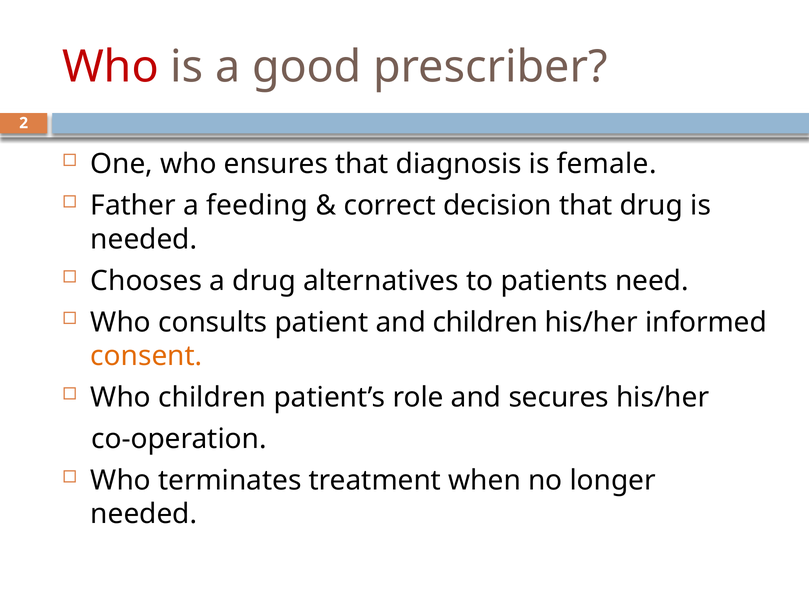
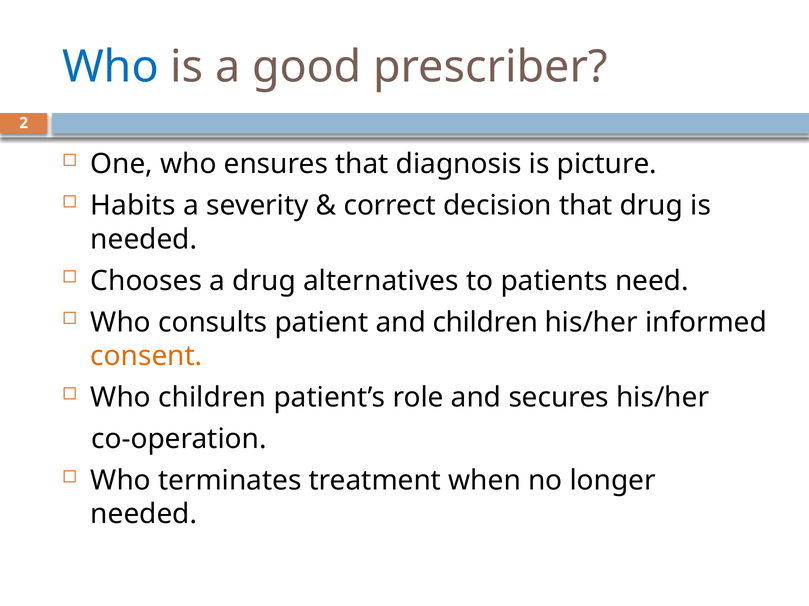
Who colour: red -> blue (111, 67)
female: female -> picture (607, 164)
Father: Father -> Habits (133, 206)
feeding: feeding -> severity (257, 206)
